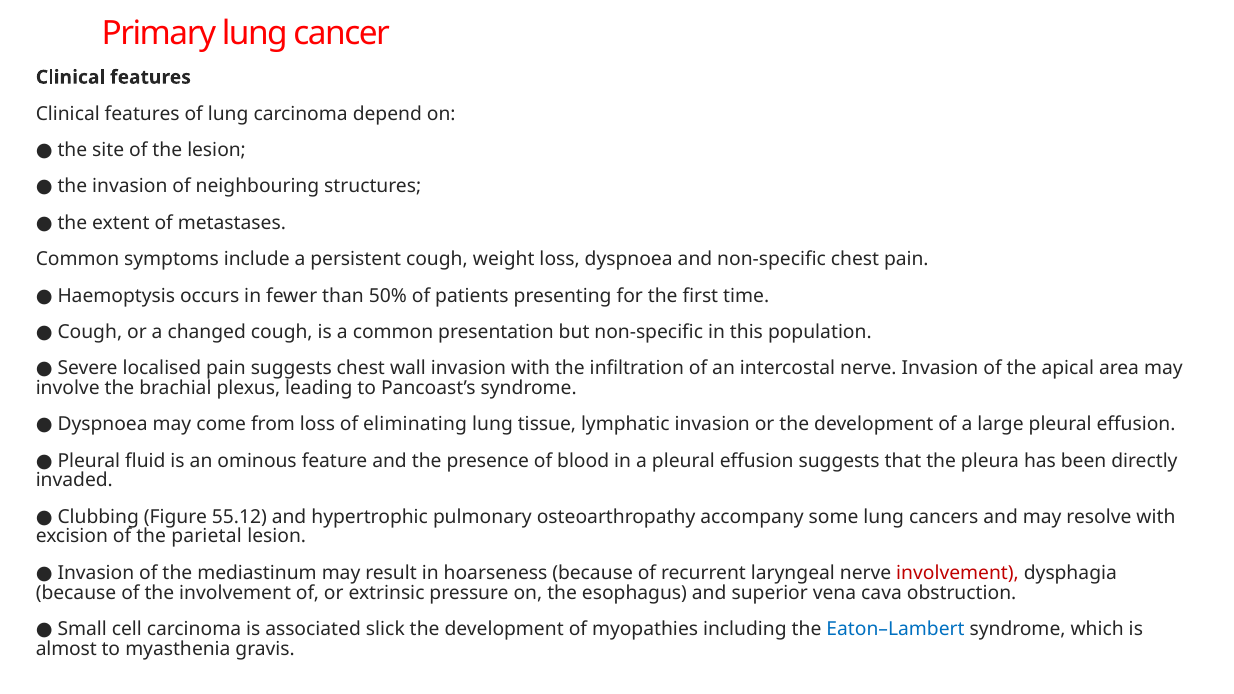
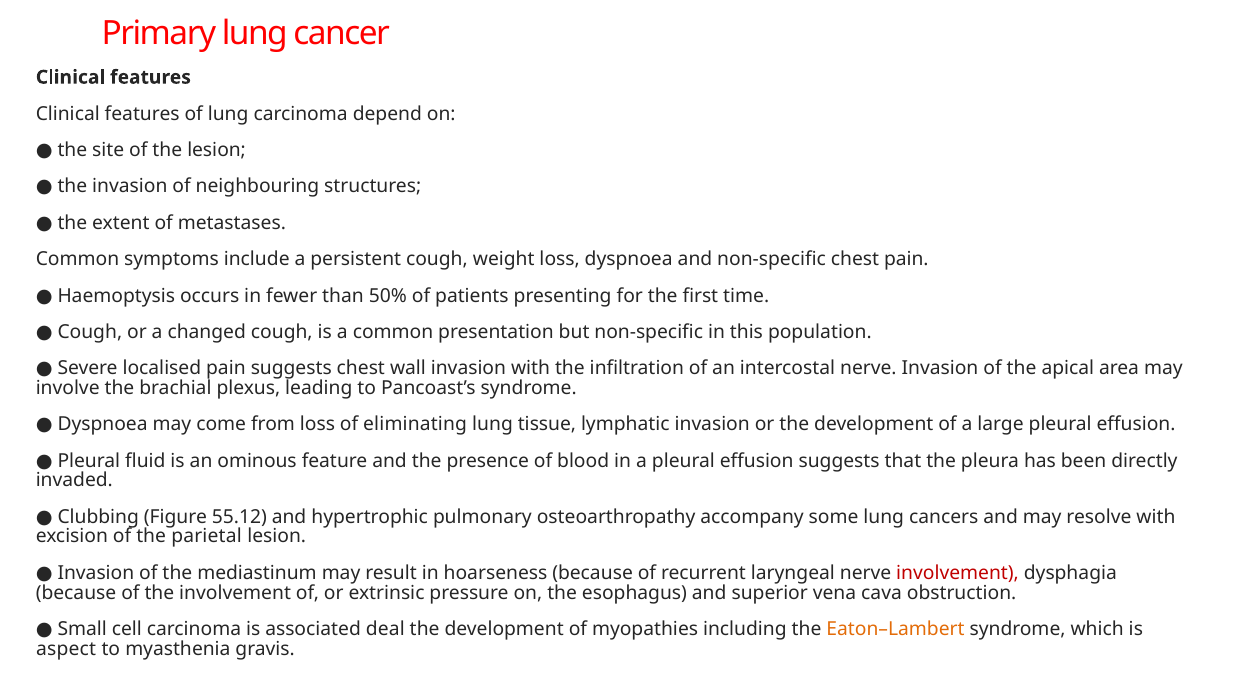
slick: slick -> deal (385, 629)
Eaton–Lambert colour: blue -> orange (895, 629)
almost: almost -> aspect (66, 649)
